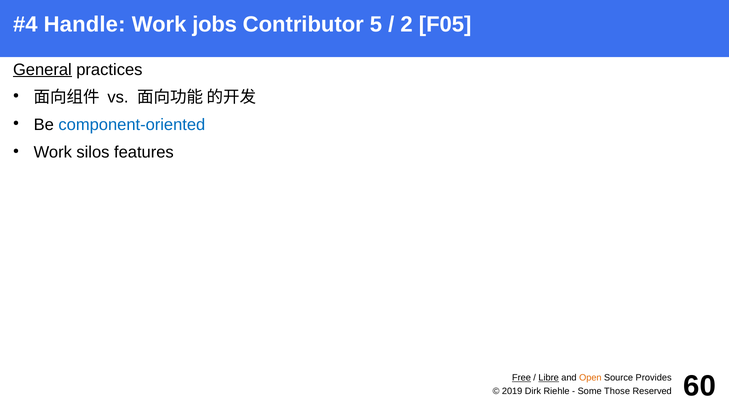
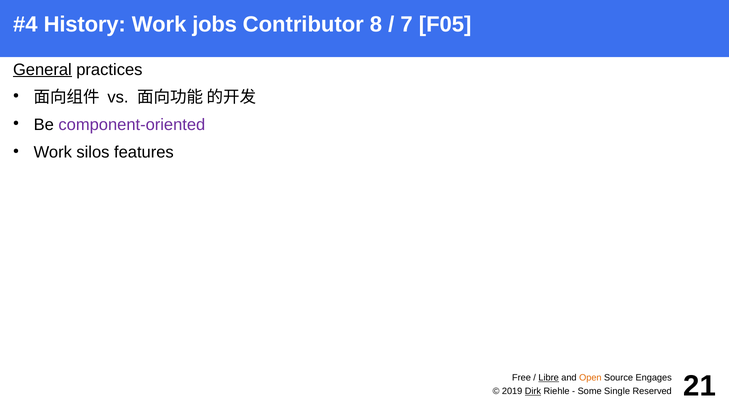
Handle: Handle -> History (85, 24)
5: 5 -> 8 (376, 24)
2: 2 -> 7 (407, 24)
component-oriented colour: blue -> purple (132, 125)
Free underline: present -> none (521, 378)
Provides: Provides -> Engages (654, 378)
Dirk underline: none -> present (533, 391)
Those: Those -> Single (617, 391)
60: 60 -> 21 (700, 386)
